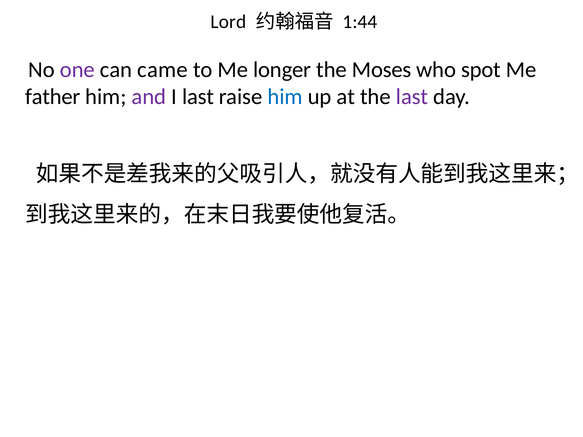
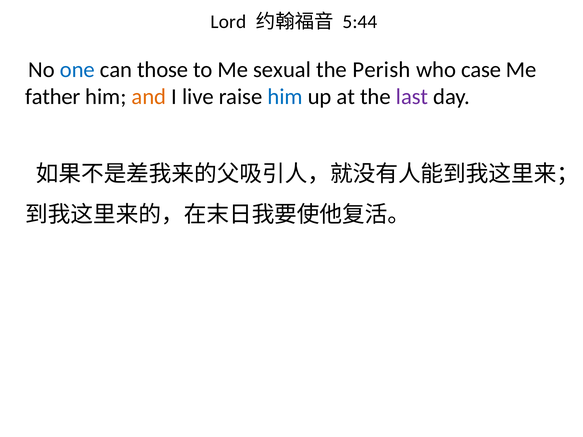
1:44: 1:44 -> 5:44 (360, 22)
one colour: purple -> blue (77, 70)
came: came -> those (163, 70)
longer: longer -> sexual (282, 70)
Moses: Moses -> Perish (381, 70)
spot: spot -> case (481, 70)
and colour: purple -> orange (149, 97)
I last: last -> live (198, 97)
